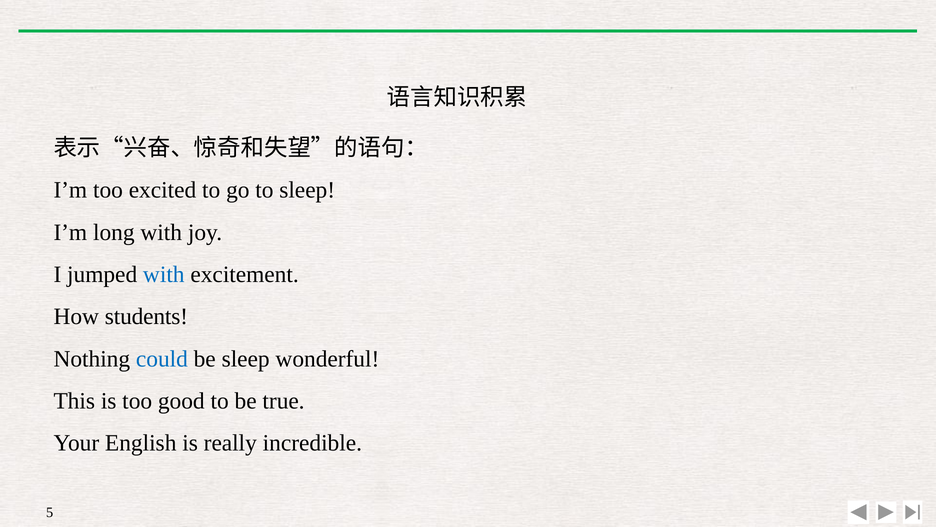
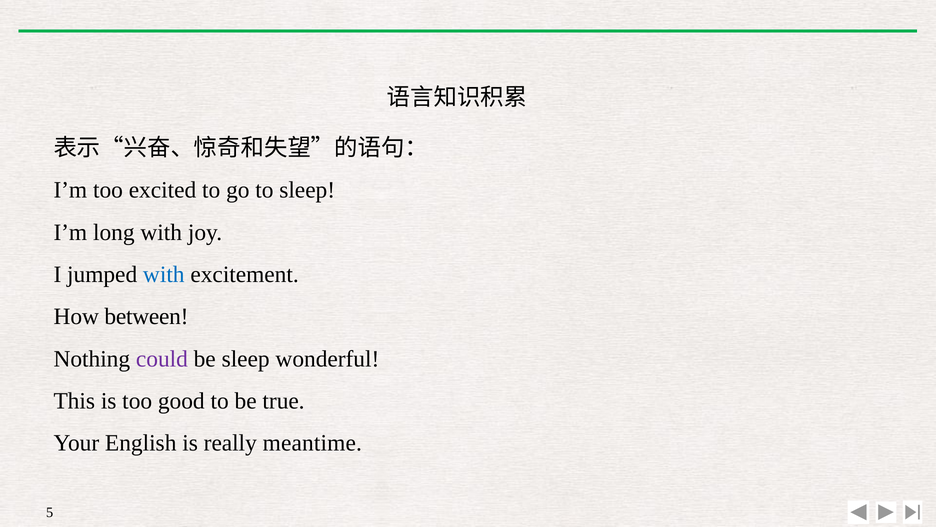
students: students -> between (146, 316)
could colour: blue -> purple (162, 359)
incredible: incredible -> meantime (312, 443)
